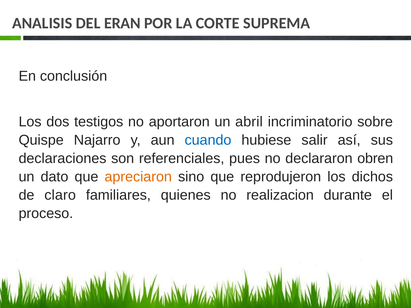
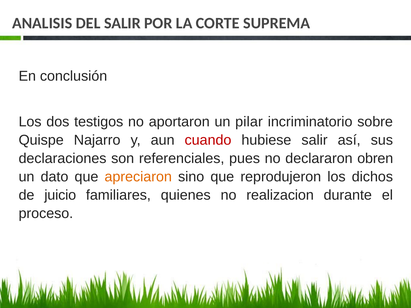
DEL ERAN: ERAN -> SALIR (122, 23)
abril: abril -> pilar (249, 122)
cuando colour: blue -> red (208, 140)
claro: claro -> juicio (60, 195)
